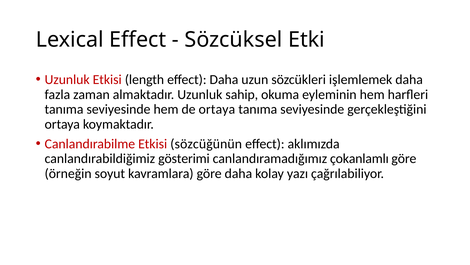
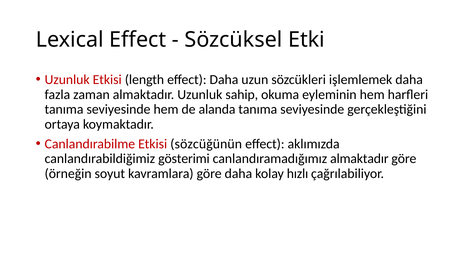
de ortaya: ortaya -> alanda (217, 109)
canlandıramadığımız çokanlamlı: çokanlamlı -> almaktadır (359, 158)
yazı: yazı -> hızlı (298, 173)
